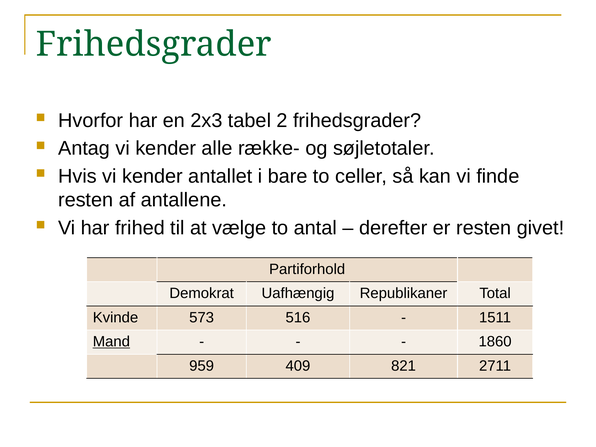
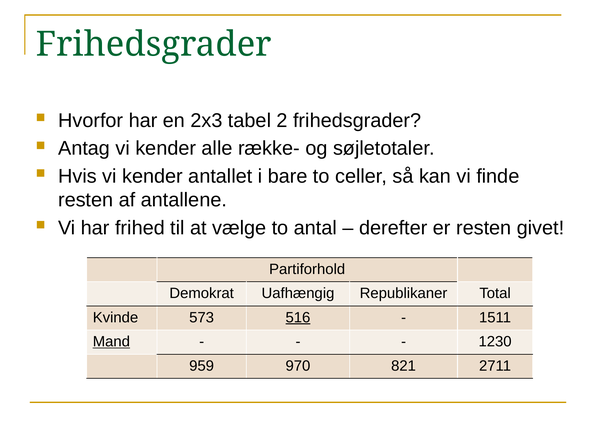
516 underline: none -> present (298, 317)
1860: 1860 -> 1230 (495, 342)
409: 409 -> 970 (298, 366)
